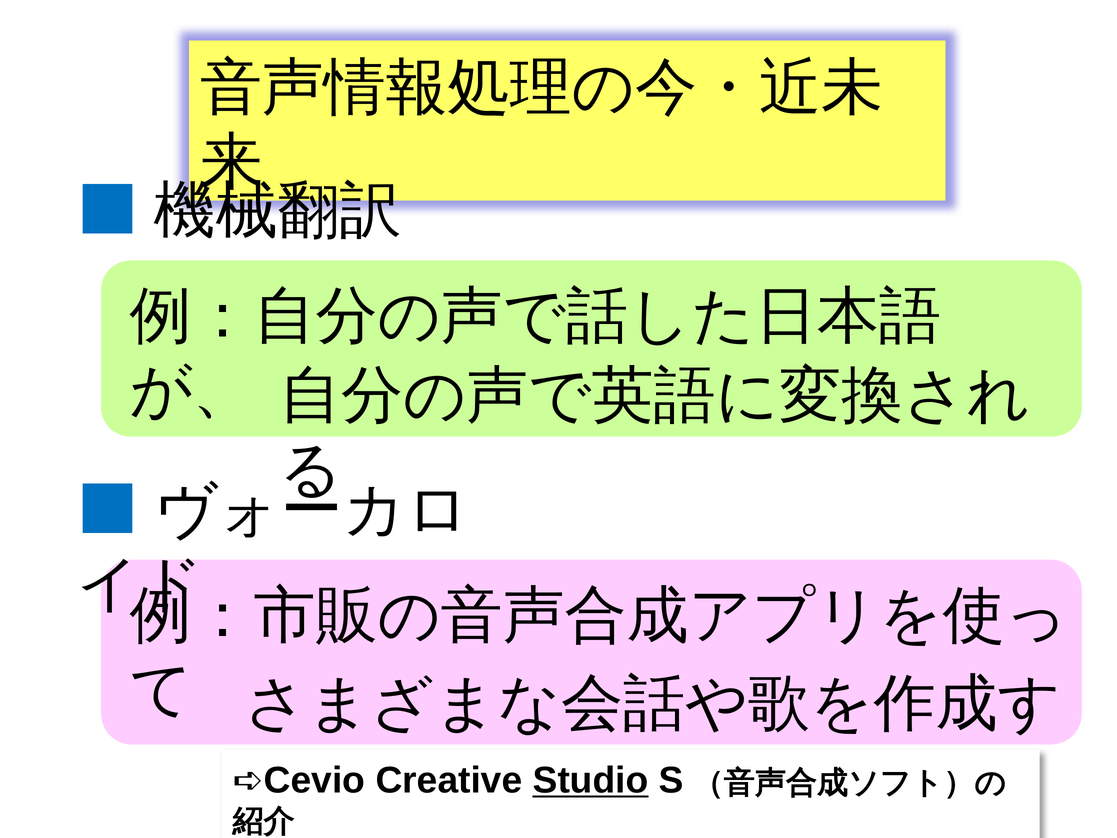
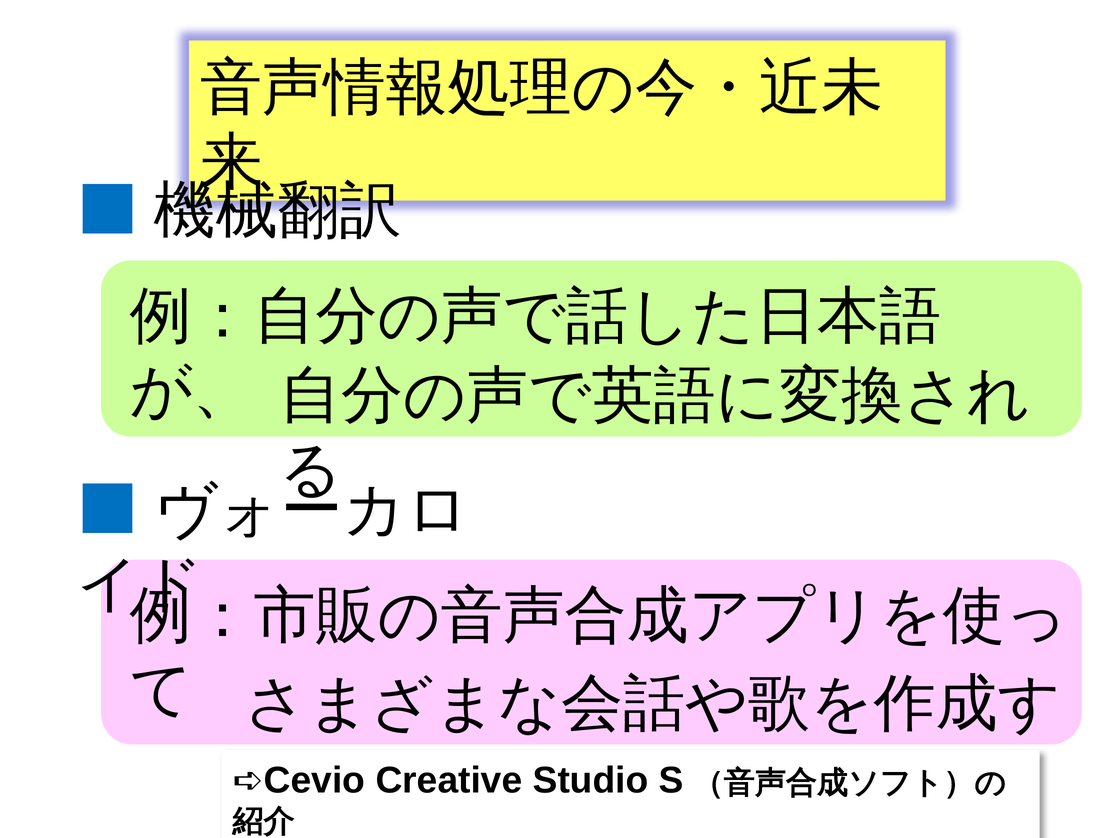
Studio underline: present -> none (591, 780)
